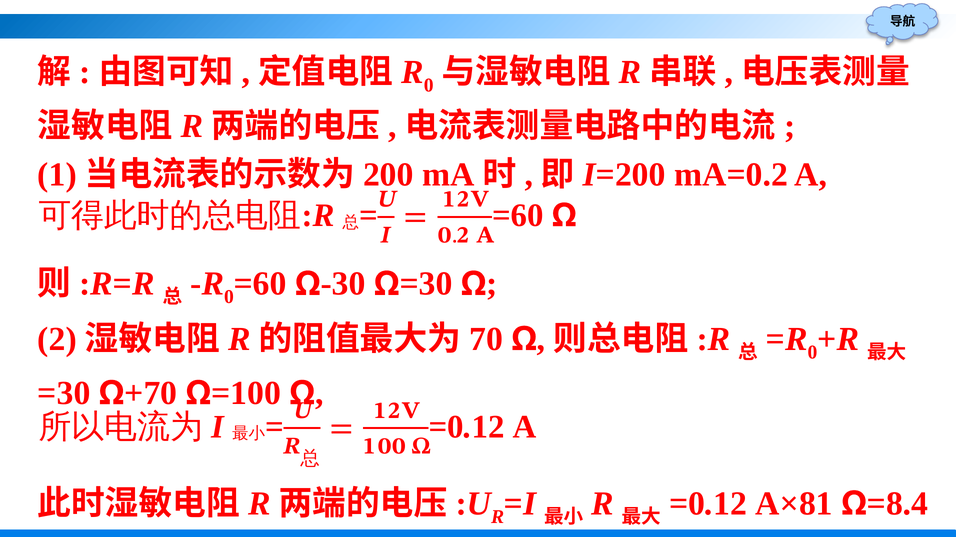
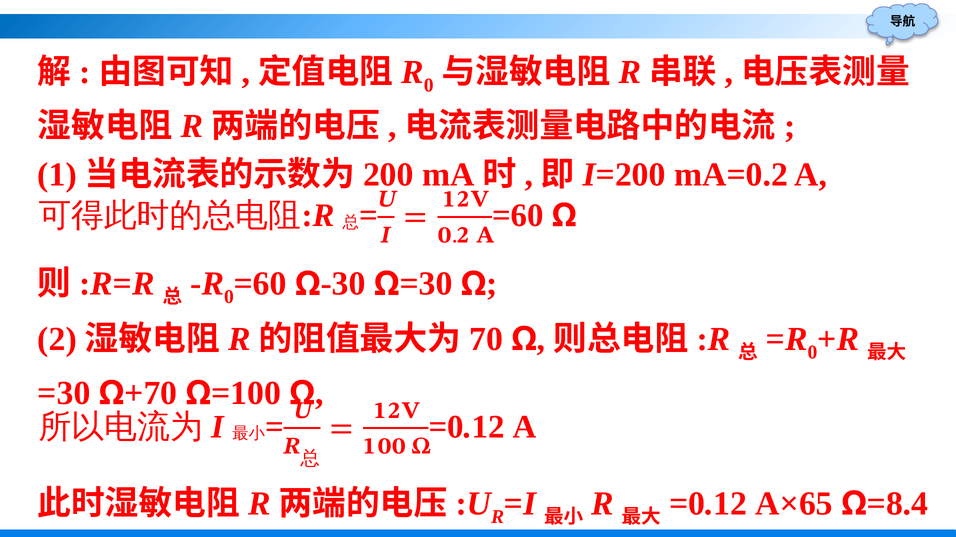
A×81: A×81 -> A×65 (794, 504)
